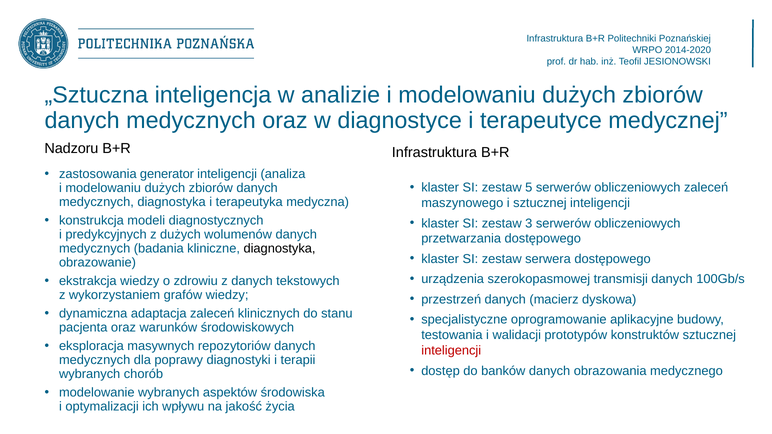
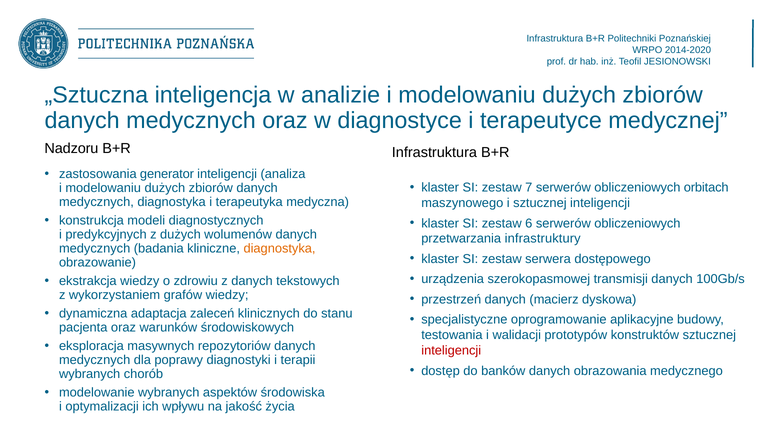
5: 5 -> 7 (529, 188)
obliczeniowych zaleceń: zaleceń -> orbitach (706, 188)
3: 3 -> 6 (529, 223)
przetwarzania dostępowego: dostępowego -> infrastruktury (543, 239)
diagnostyka colour: black -> orange (280, 249)
